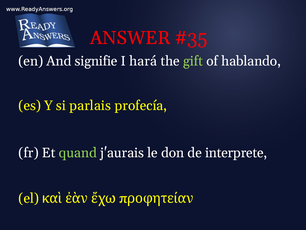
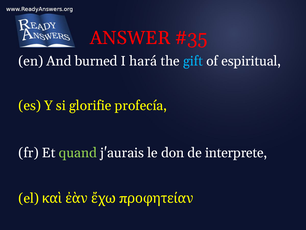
signifie: signifie -> burned (96, 61)
gift colour: light green -> light blue (193, 61)
hablando: hablando -> espiritual (251, 61)
parlais: parlais -> glorifie (90, 105)
